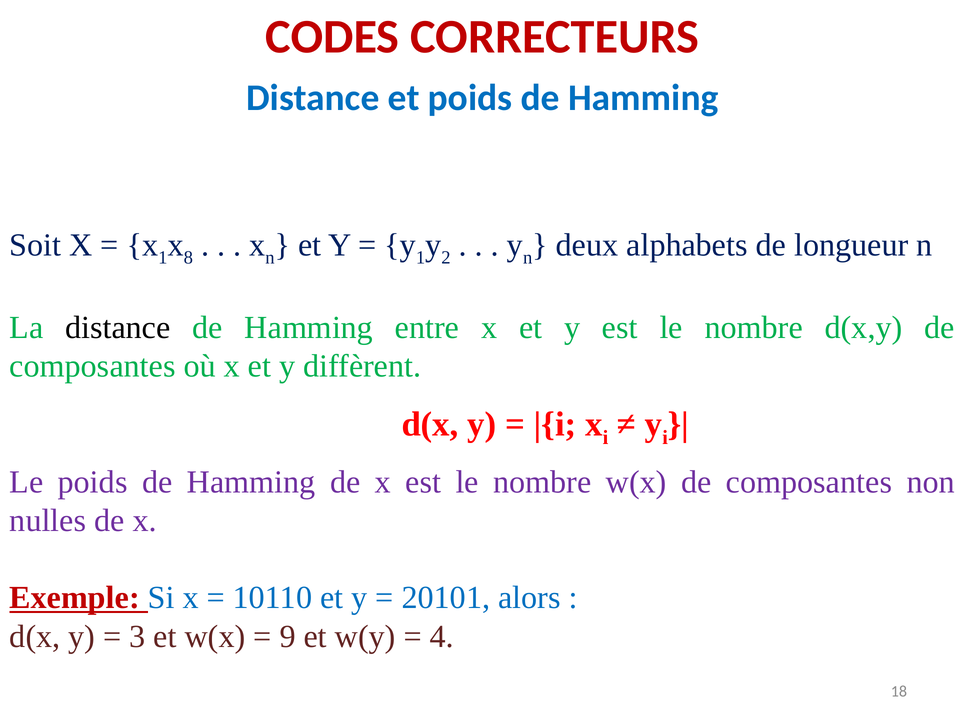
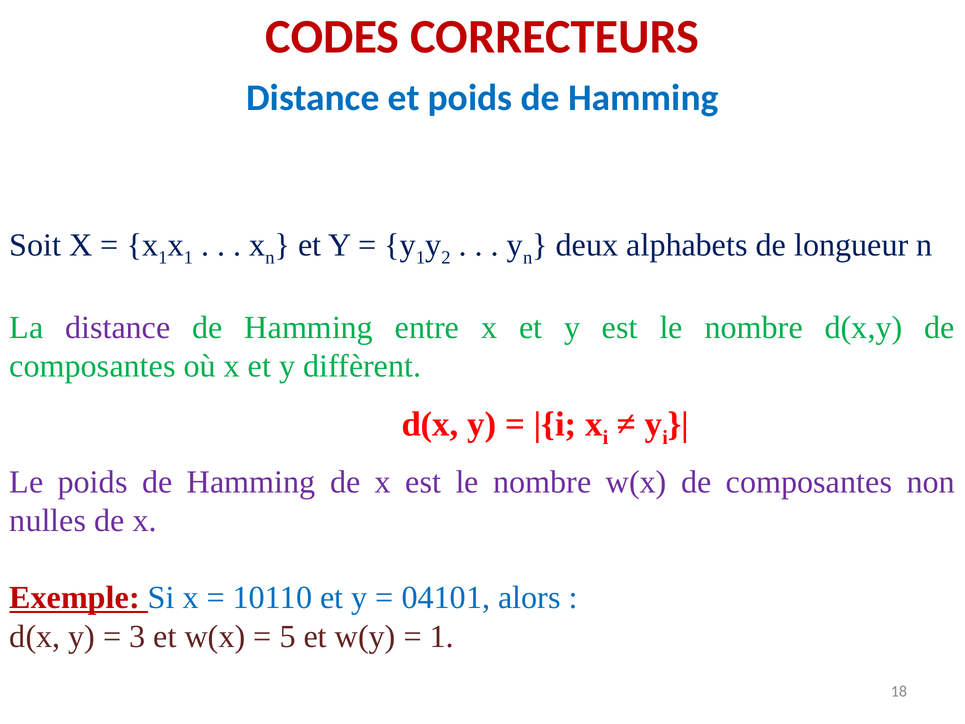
8: 8 -> 1 (188, 257)
distance colour: black -> purple (118, 327)
20101: 20101 -> 04101 (446, 598)
9: 9 -> 5 (288, 636)
4: 4 -> 1 (442, 636)
